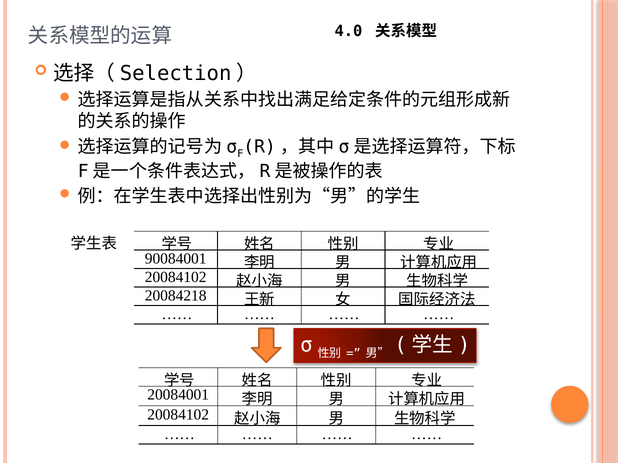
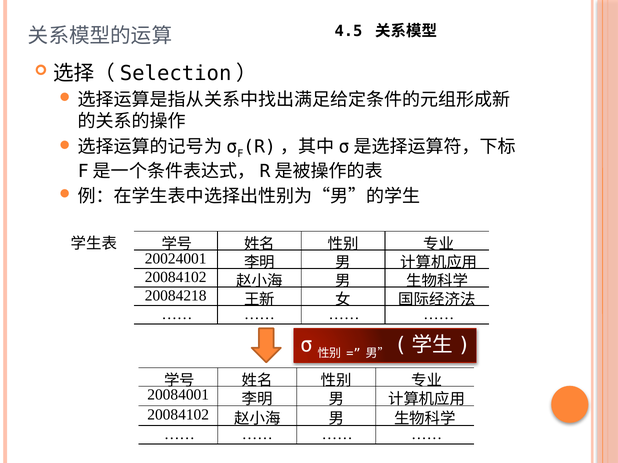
4.0: 4.0 -> 4.5 (348, 31)
90084001: 90084001 -> 20024001 (176, 259)
